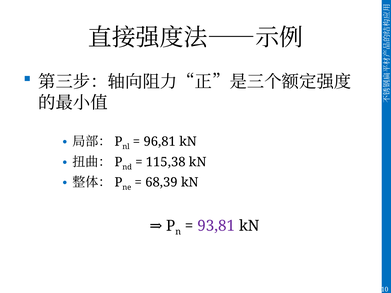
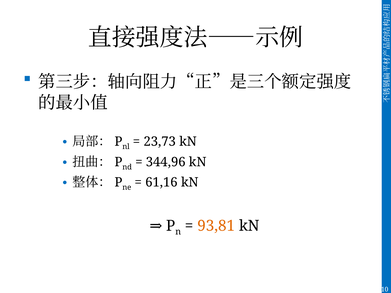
96,81: 96,81 -> 23,73 (160, 142)
115,38: 115,38 -> 344,96 (166, 162)
68,39: 68,39 -> 61,16 (161, 182)
93,81 colour: purple -> orange (216, 226)
